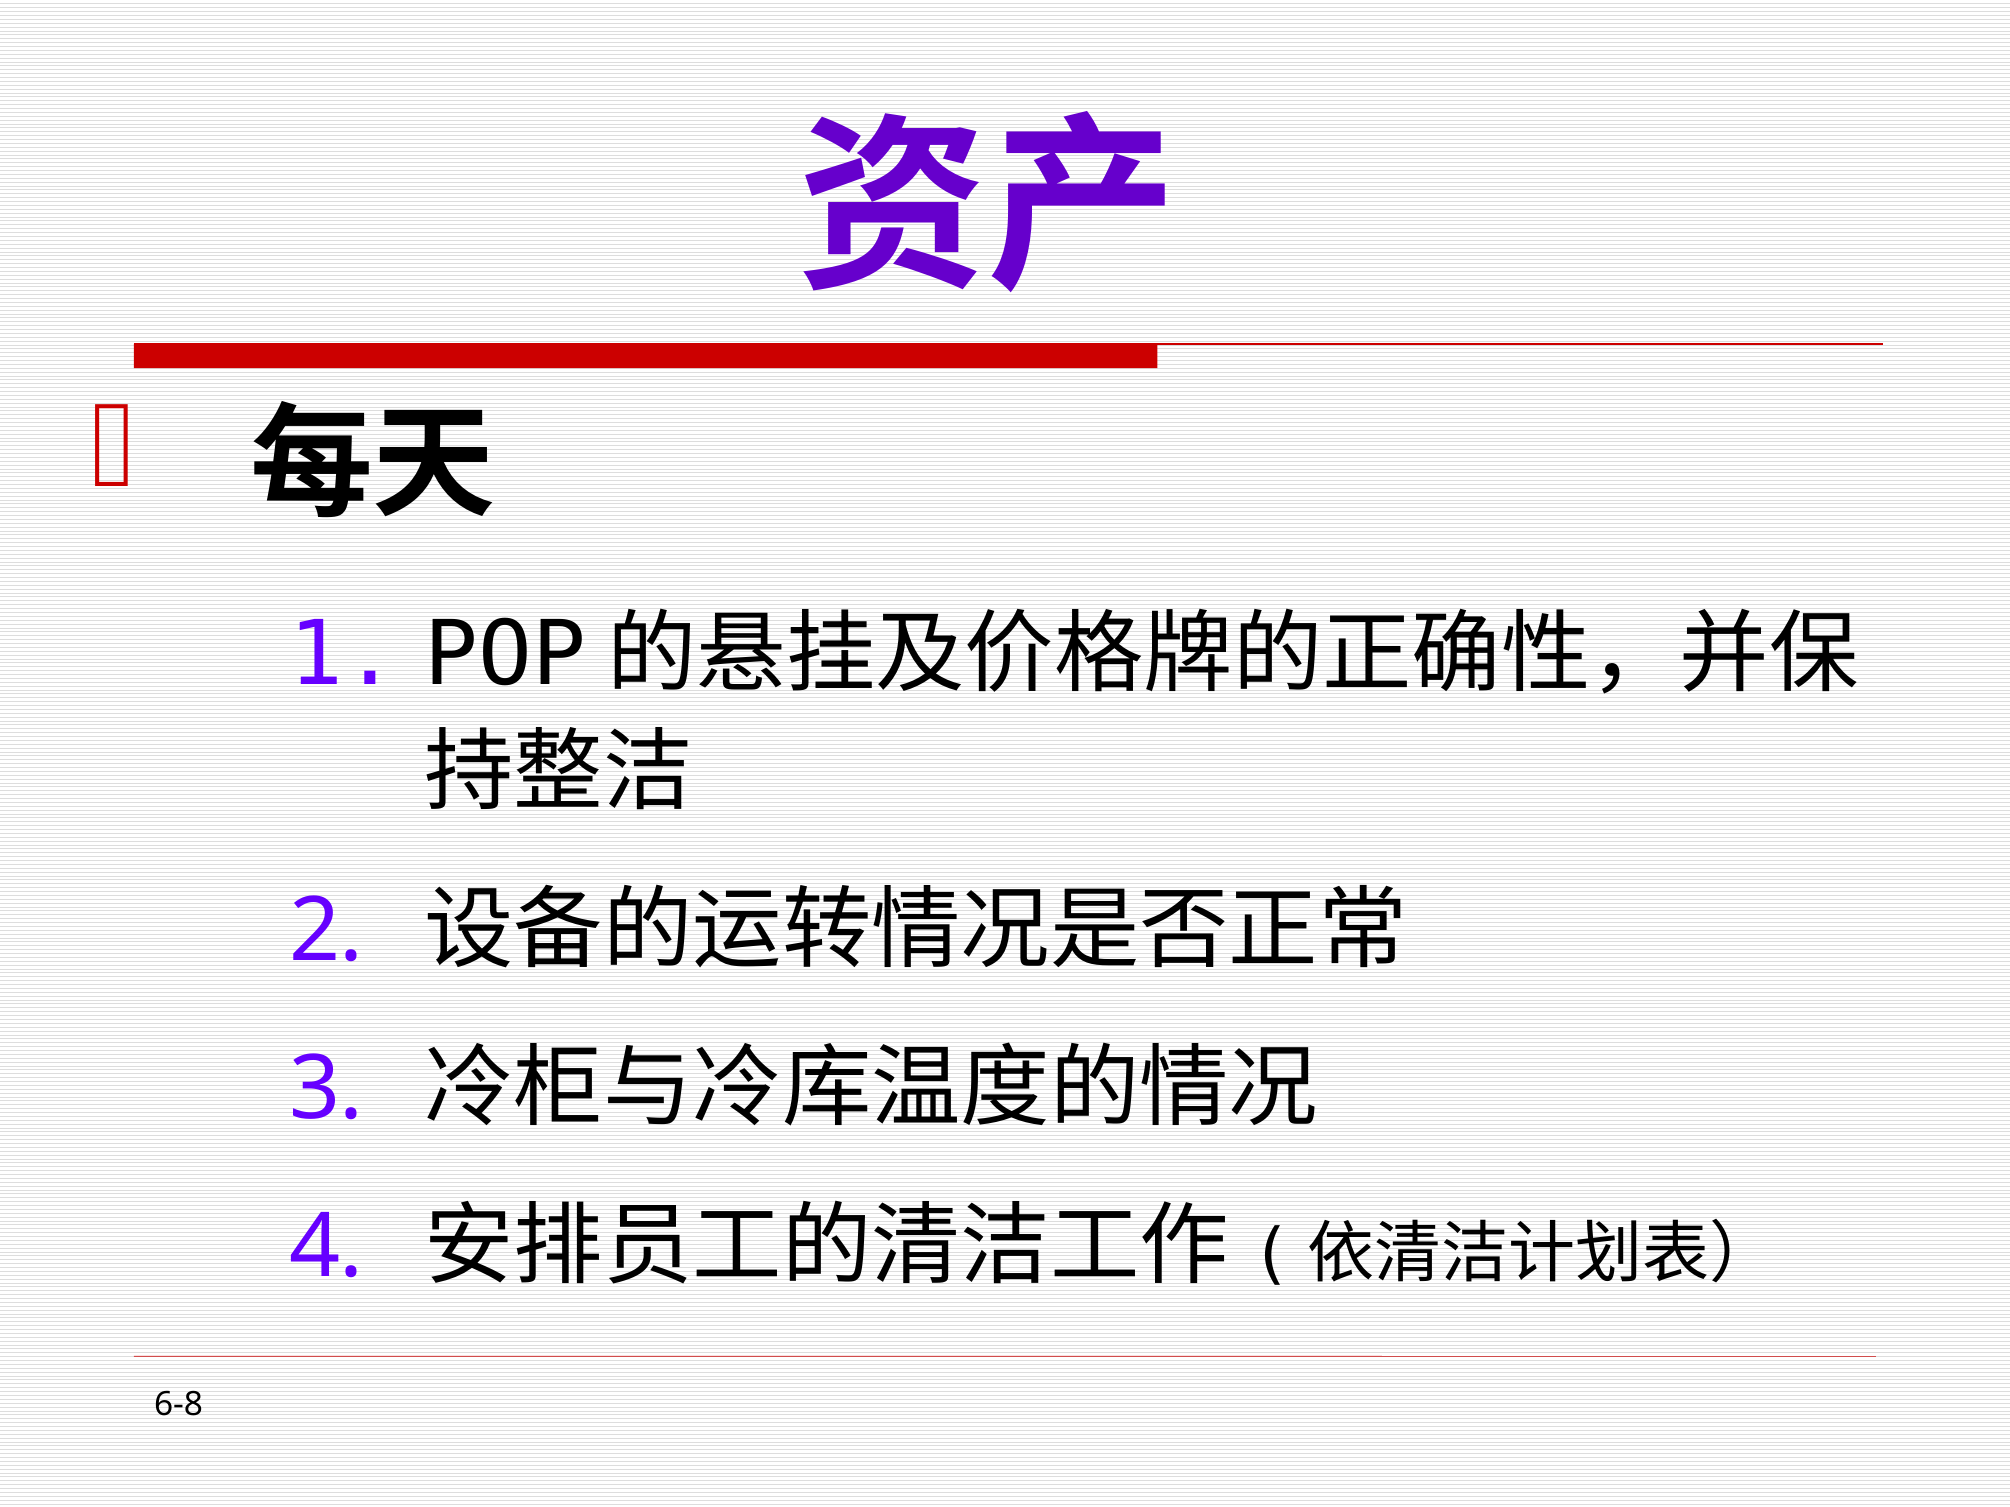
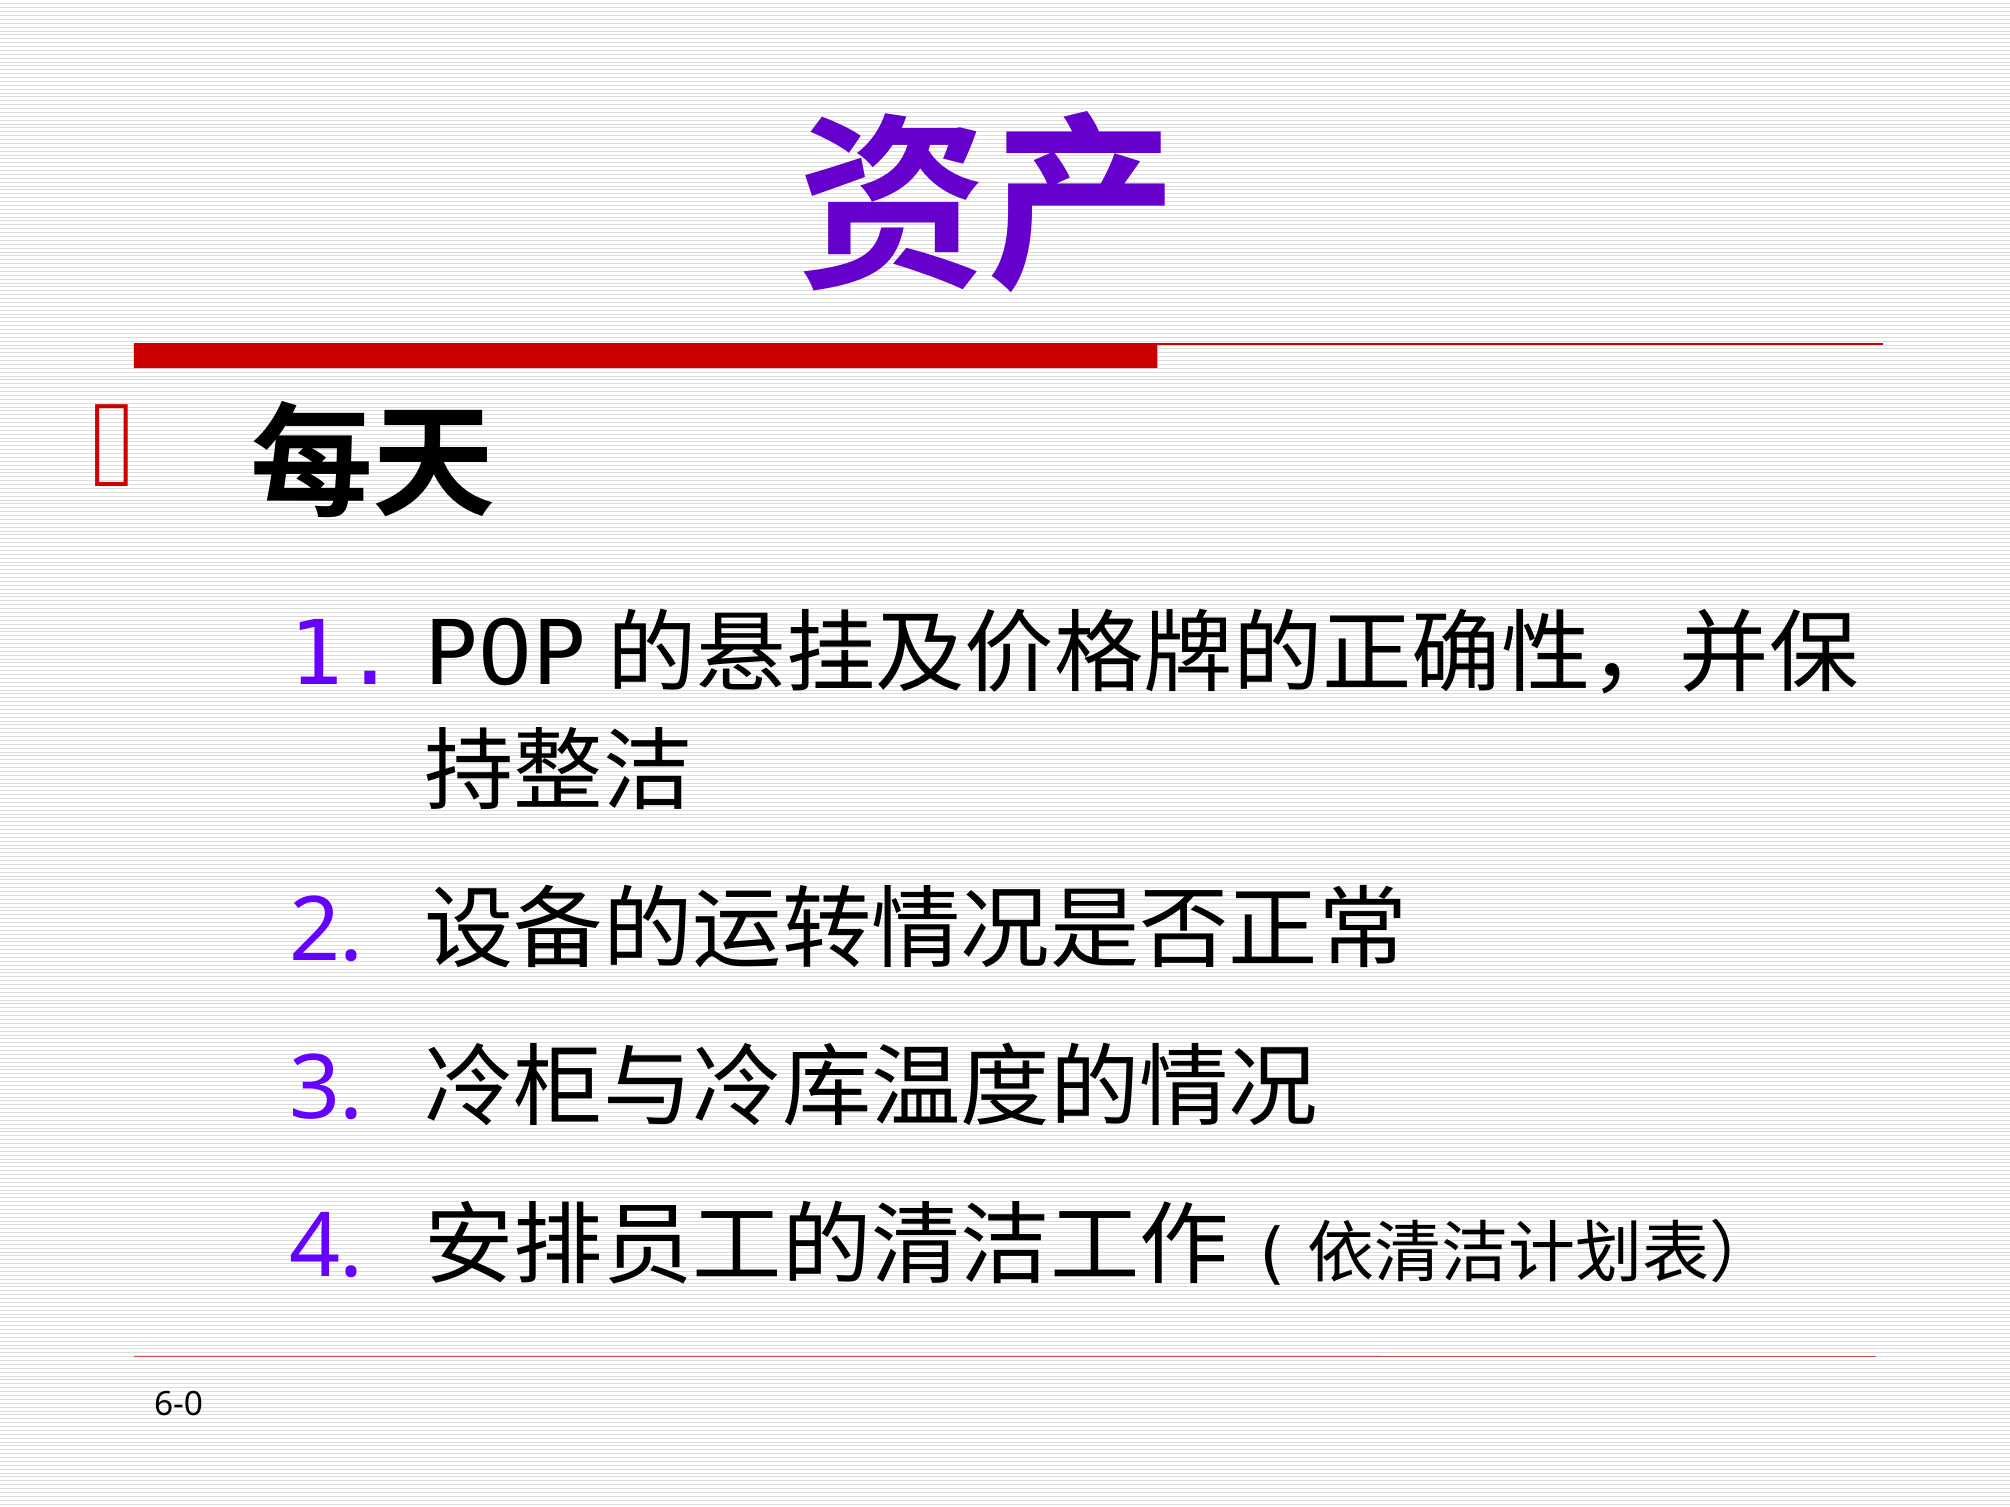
6-8: 6-8 -> 6-0 (179, 1405)
